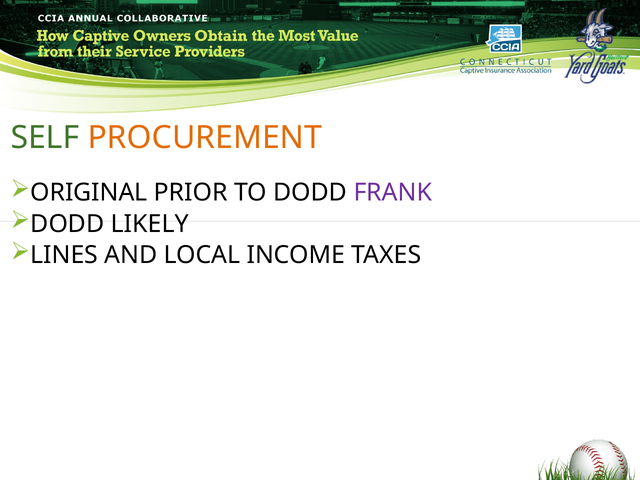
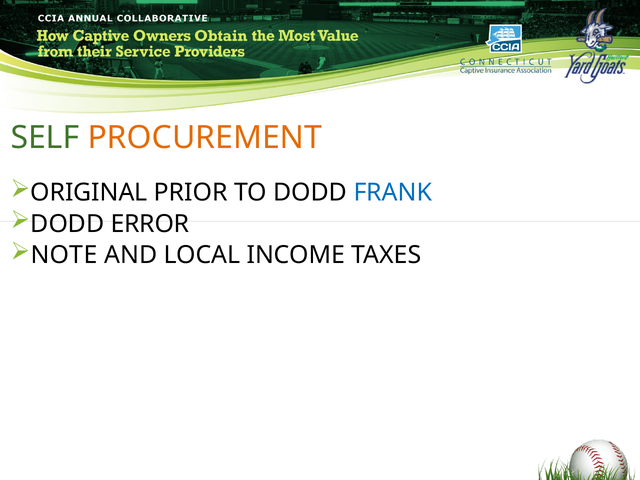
FRANK colour: purple -> blue (393, 193)
LIKELY: LIKELY -> ERROR (150, 224)
LINES: LINES -> NOTE (64, 255)
